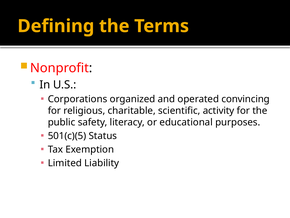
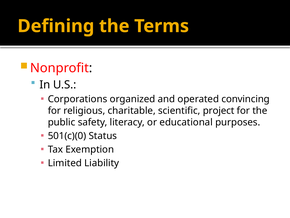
activity: activity -> project (219, 110)
501(c)(5: 501(c)(5 -> 501(c)(0 (67, 136)
